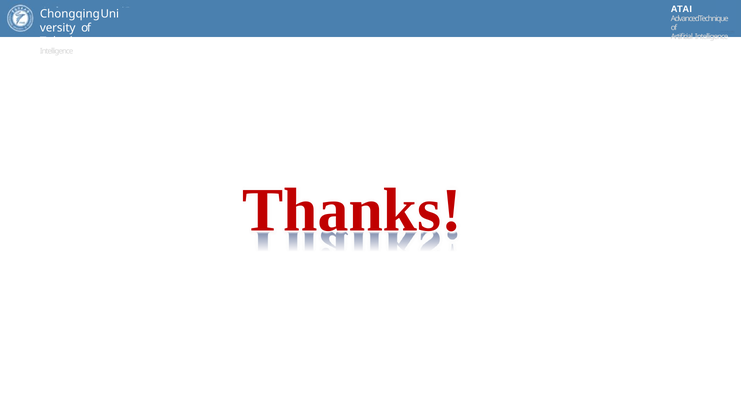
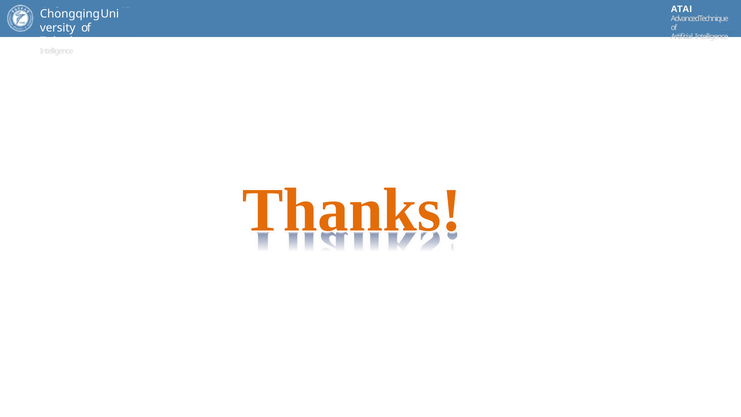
Thanks colour: red -> orange (352, 210)
